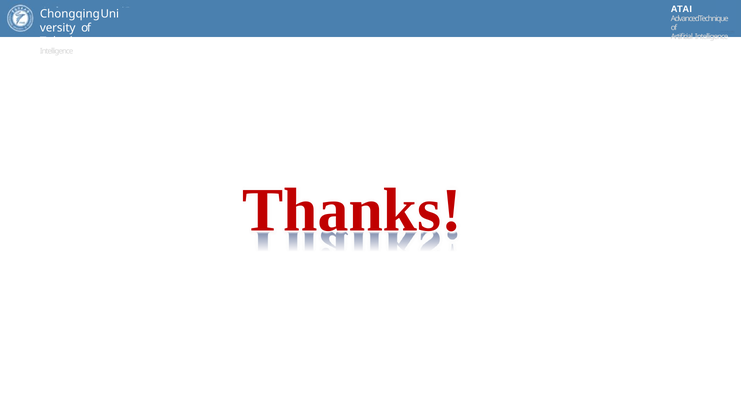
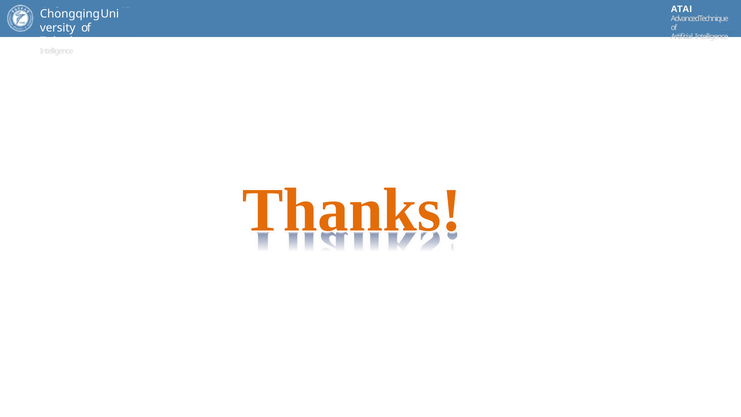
Thanks colour: red -> orange (352, 210)
